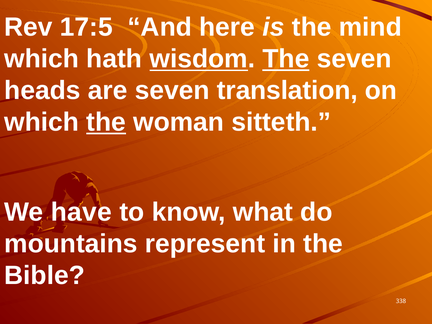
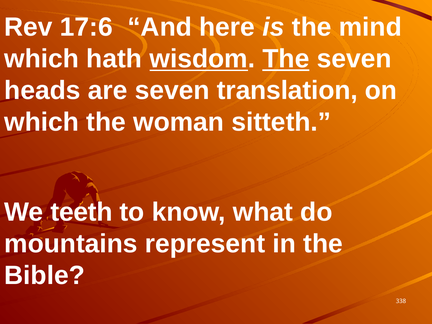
17:5: 17:5 -> 17:6 (86, 27)
the underline: present -> none (106, 122)
have: have -> teeth (82, 212)
